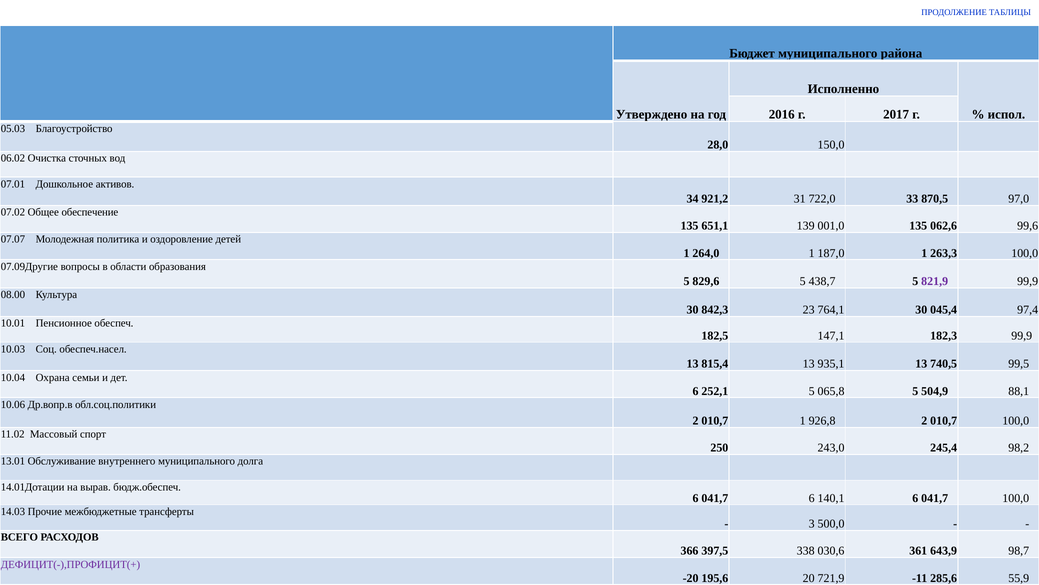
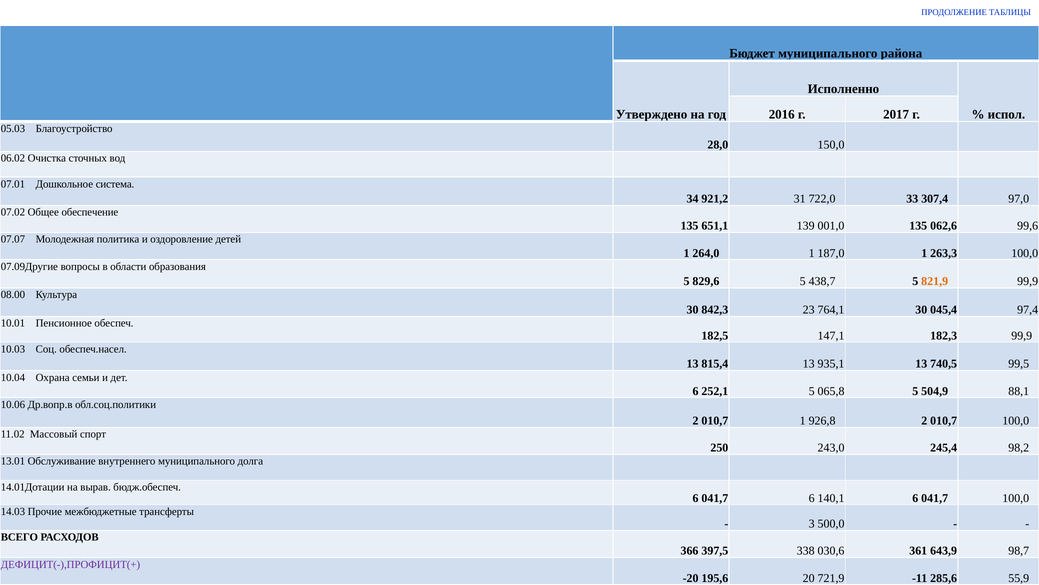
активов: активов -> система (115, 184)
870,5: 870,5 -> 307,4 (935, 199)
821,9 colour: purple -> orange (935, 281)
